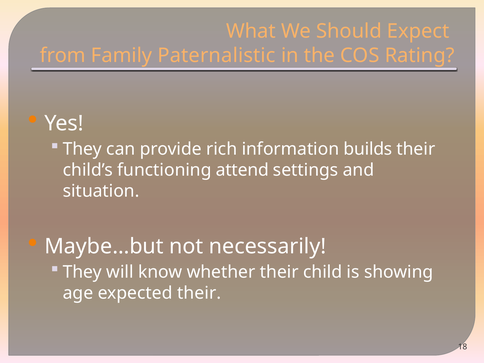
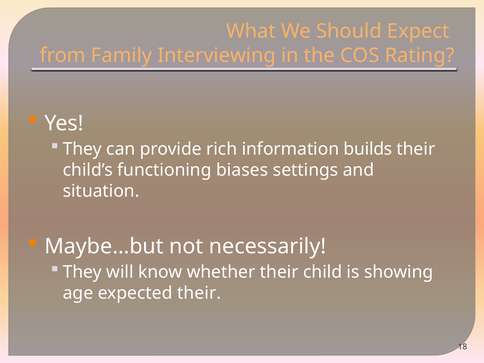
Paternalistic: Paternalistic -> Interviewing (217, 55)
attend: attend -> biases (242, 170)
